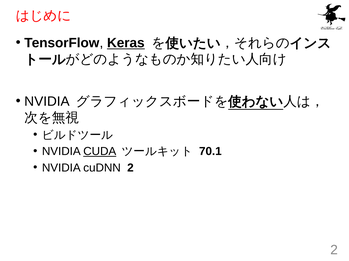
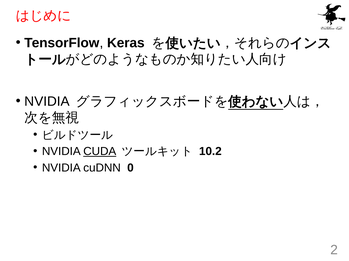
Keras underline: present -> none (126, 43)
70.1: 70.1 -> 10.2 (210, 152)
cuDNN 2: 2 -> 0 (130, 168)
